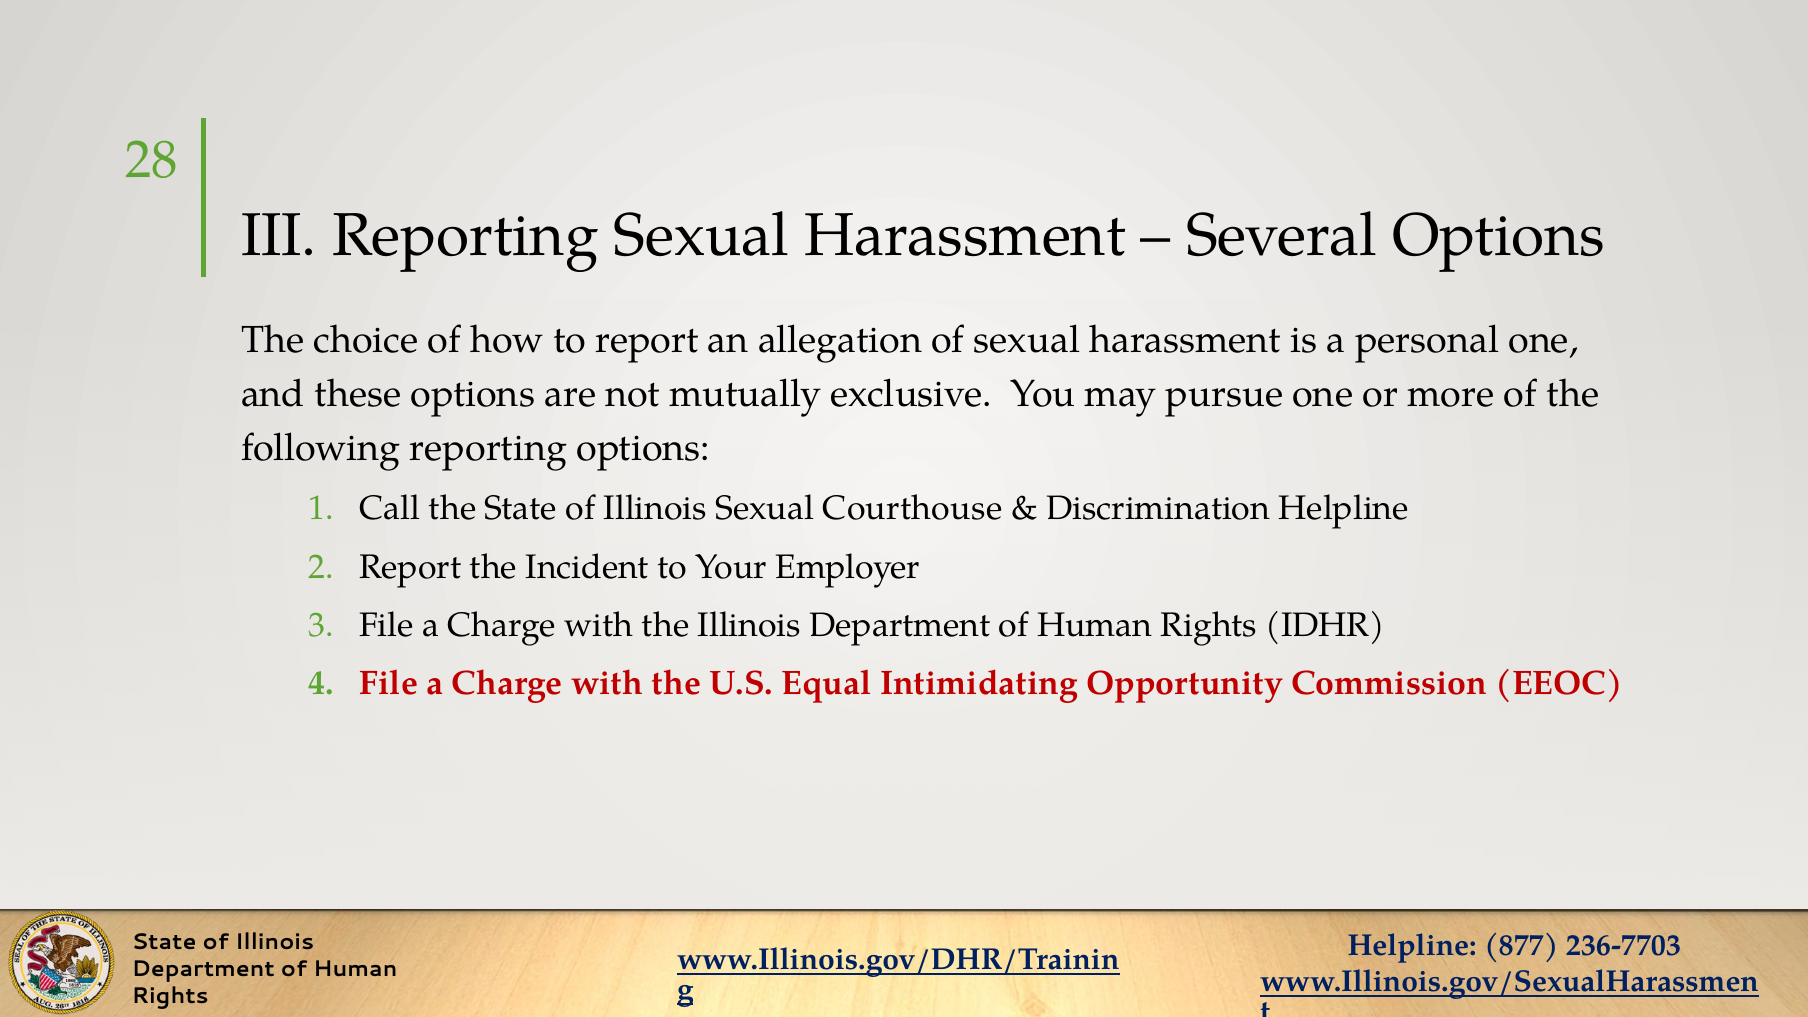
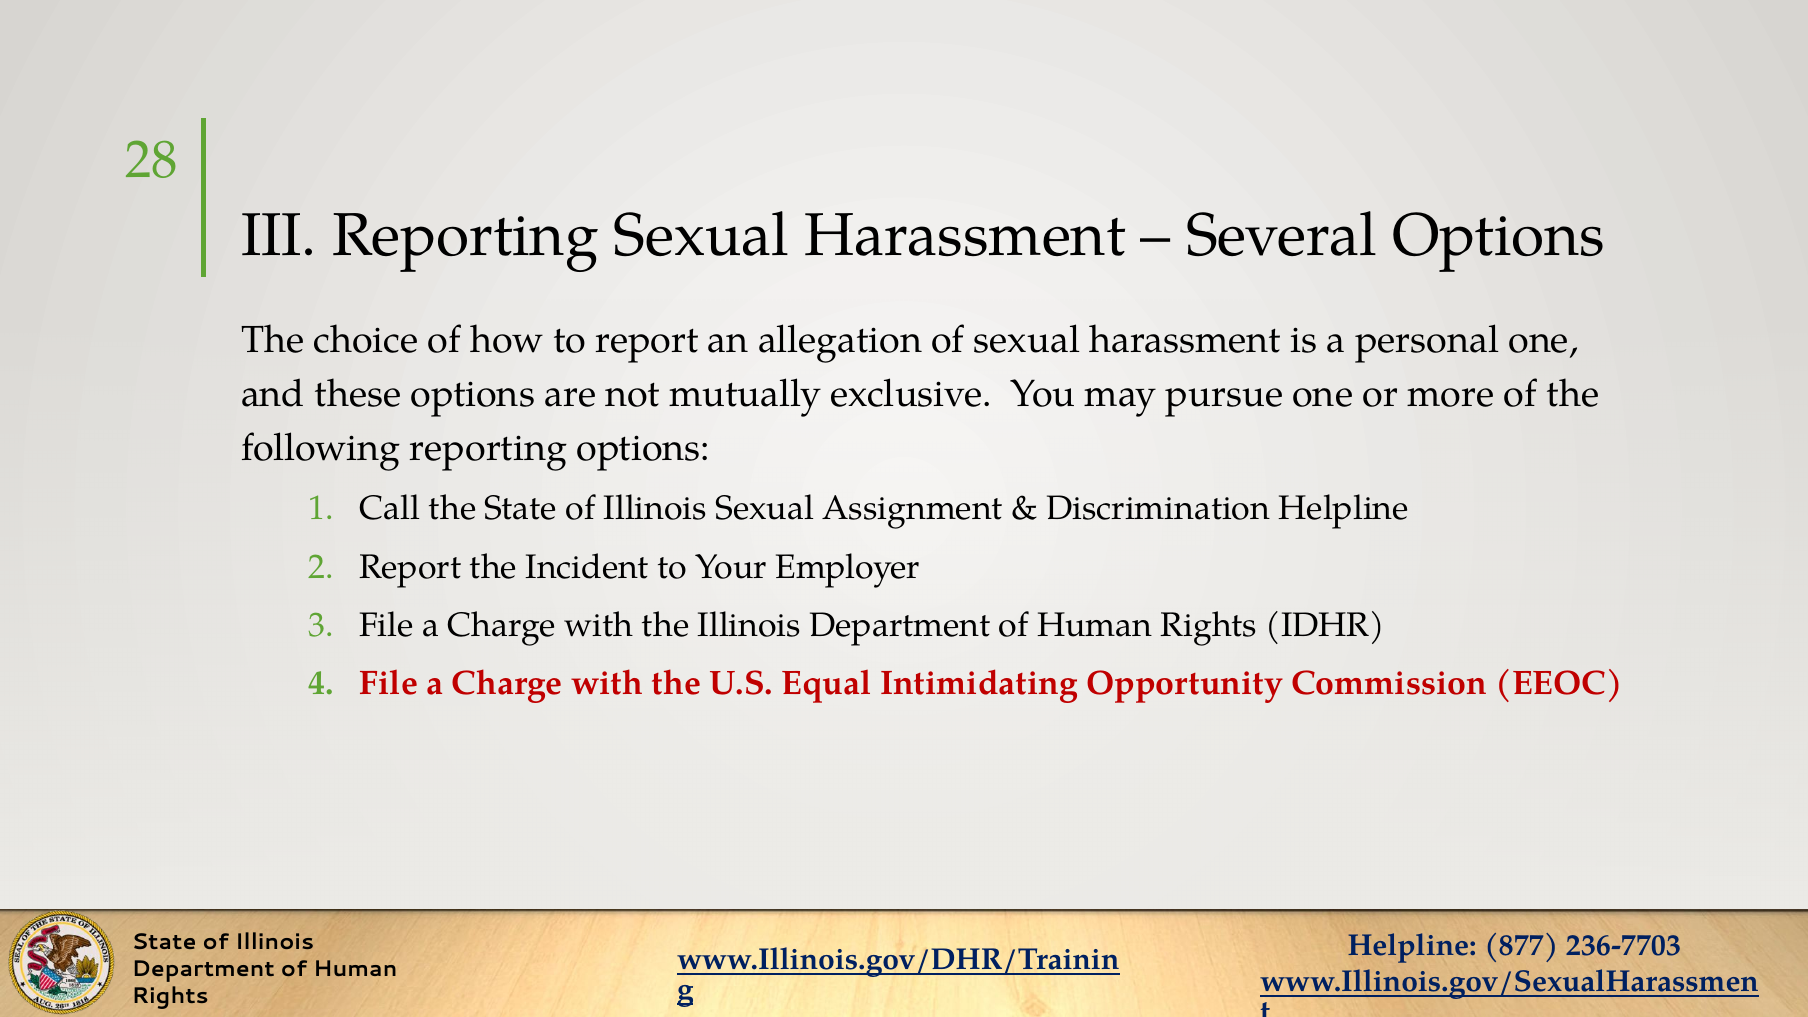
Courthouse: Courthouse -> Assignment (913, 509)
